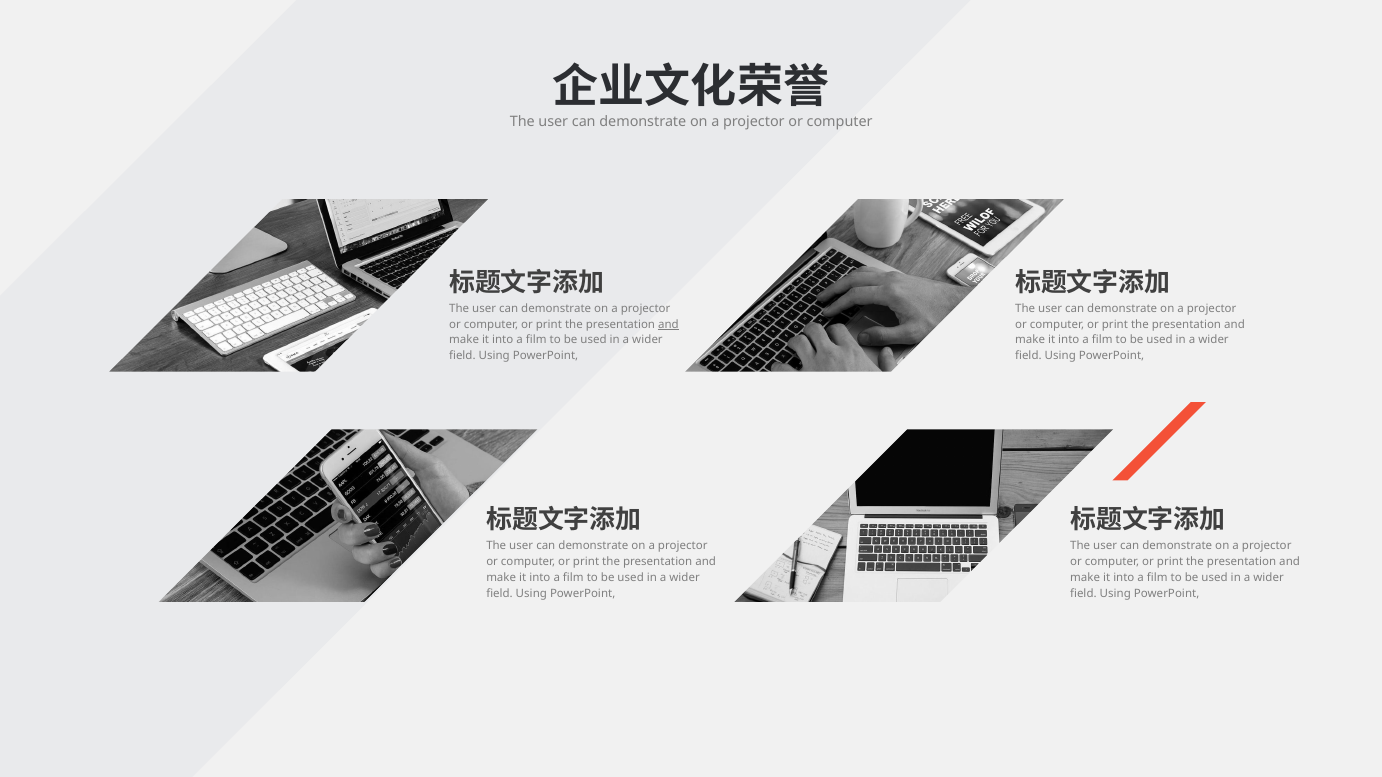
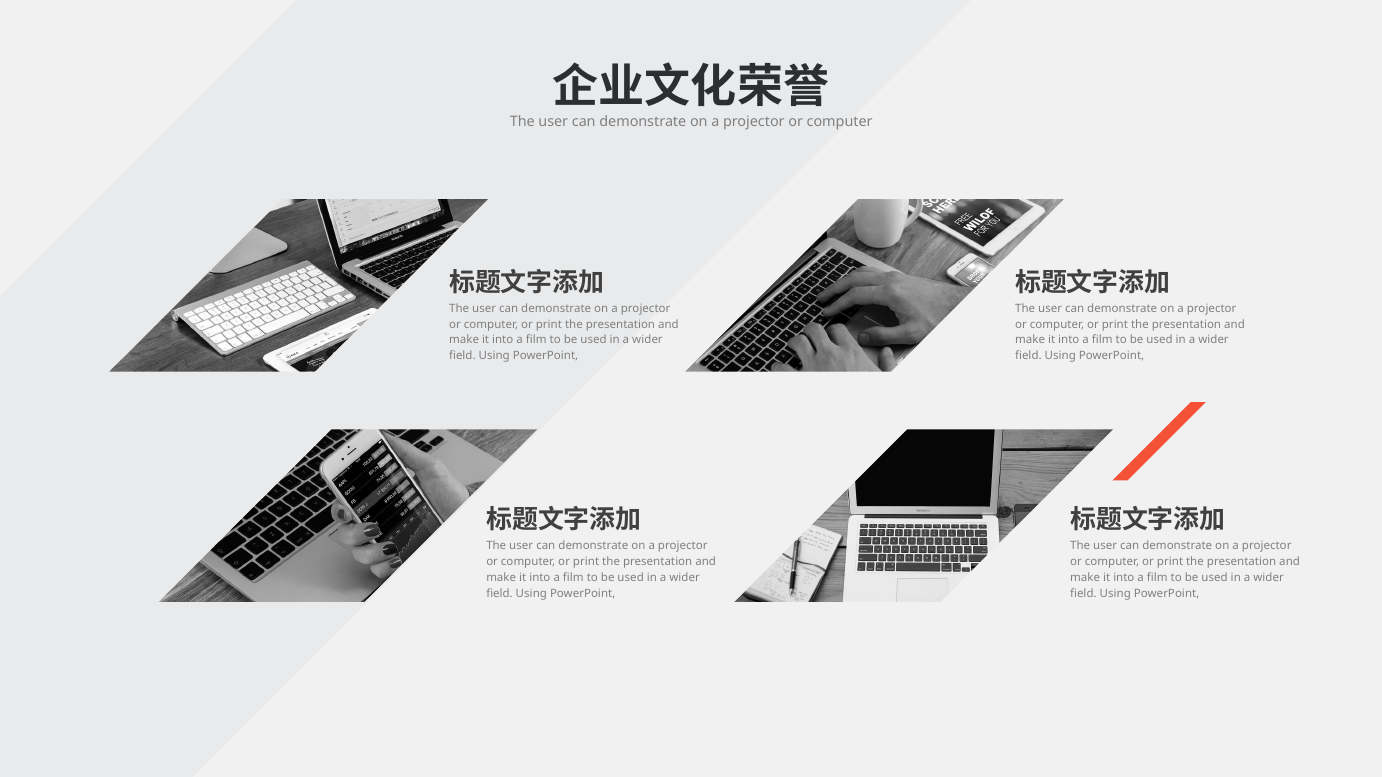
and underline: present -> none (668, 324)
